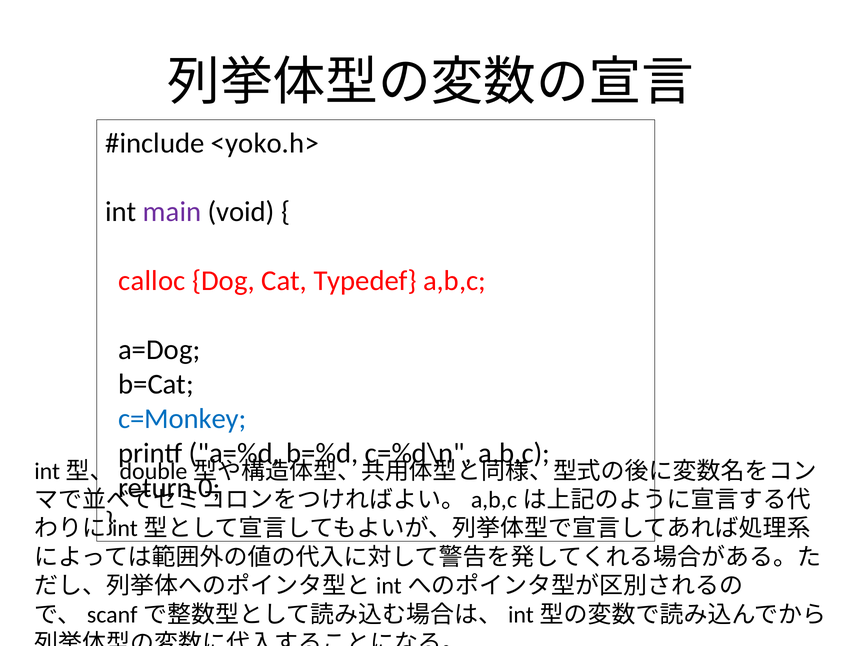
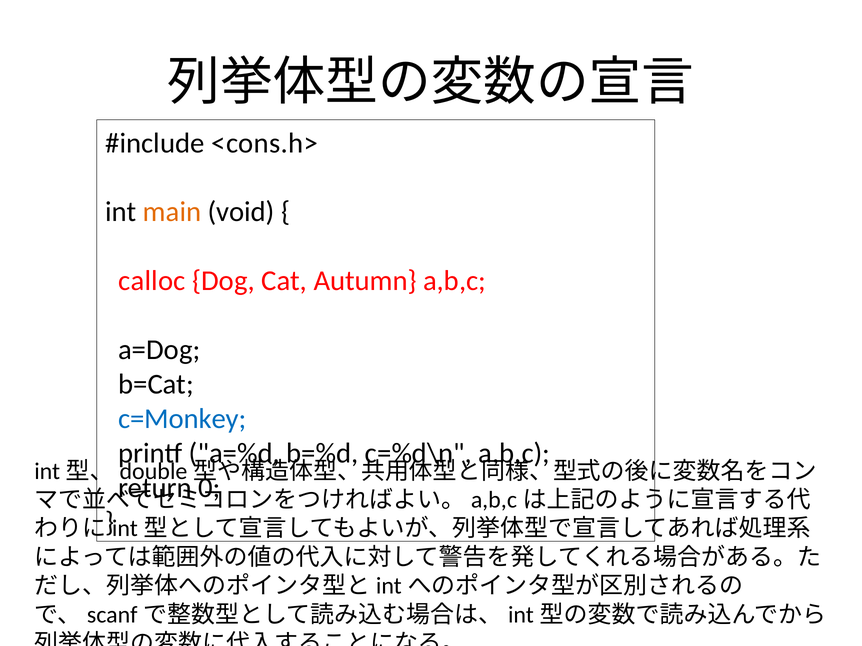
<yoko.h>: <yoko.h> -> <cons.h> (265, 143)
main colour: purple -> orange (172, 212)
Typedef: Typedef -> Autumn (365, 281)
